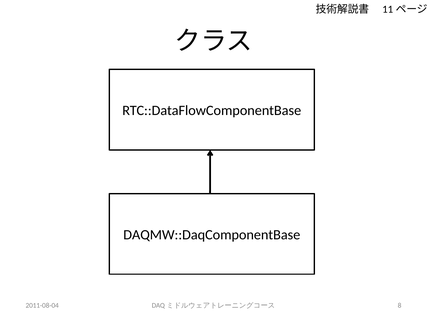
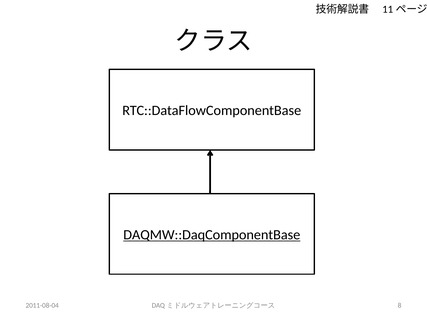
DAQMW::DaqComponentBase underline: none -> present (212, 235)
